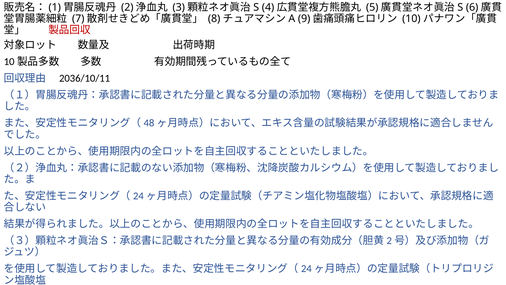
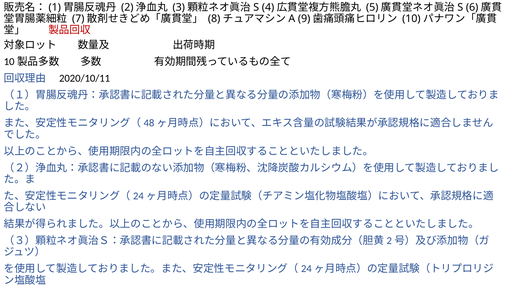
2036/10/11: 2036/10/11 -> 2020/10/11 (85, 78)
